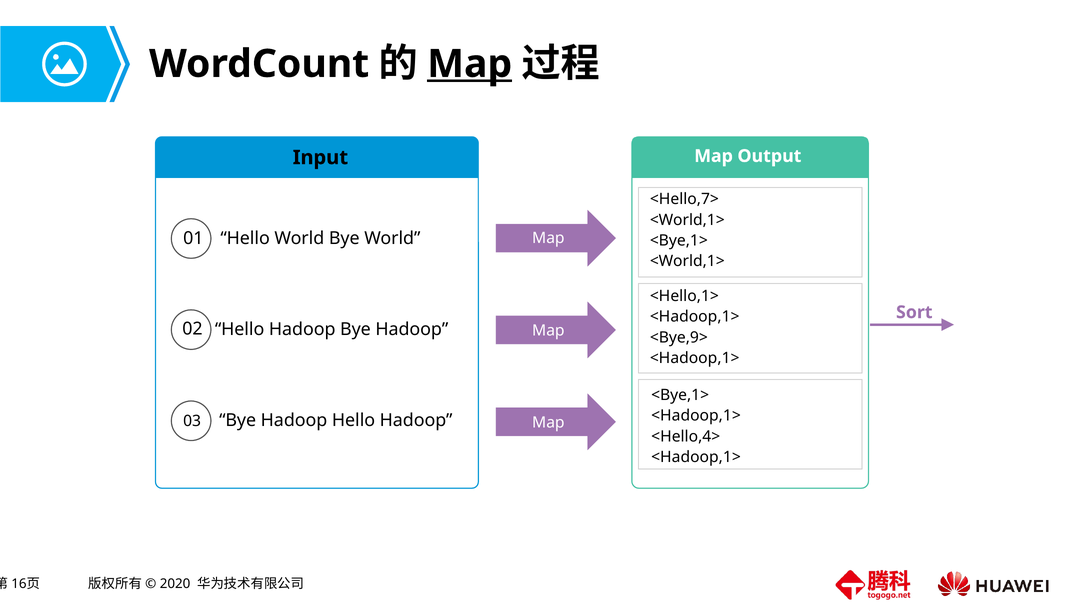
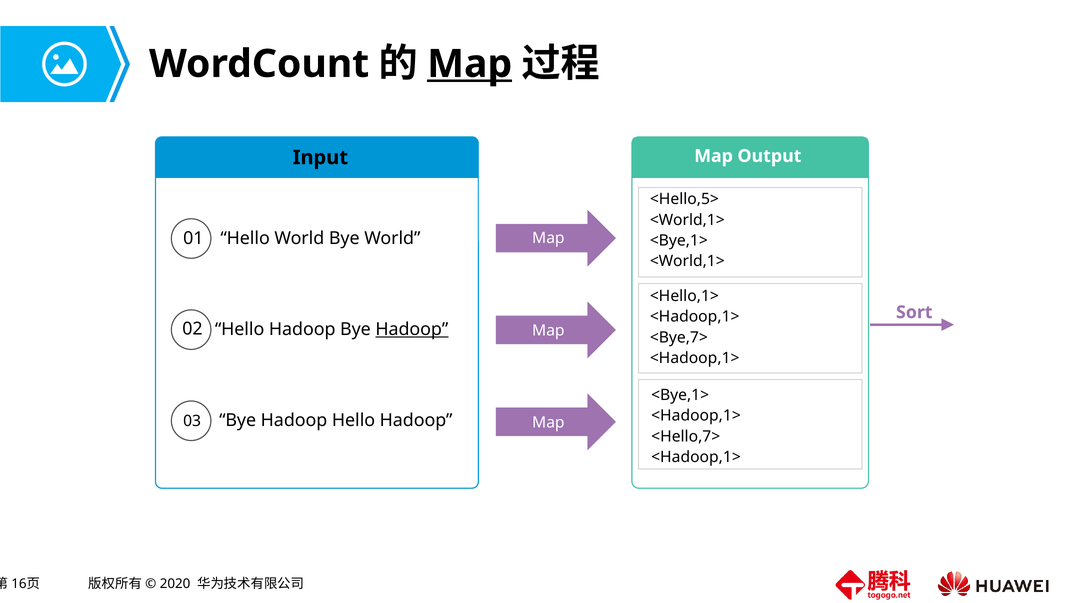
<Hello,7>: <Hello,7> -> <Hello,5> (684, 199)
Hadoop underline: none -> present (412, 329)
<Bye,9>: <Bye,9> -> <Bye,7> (679, 337)
<Hello,4>: <Hello,4> -> <Hello,7> (686, 436)
